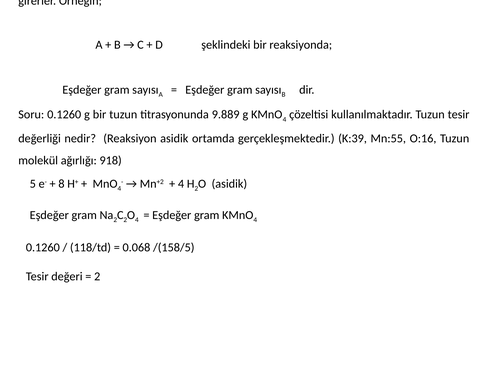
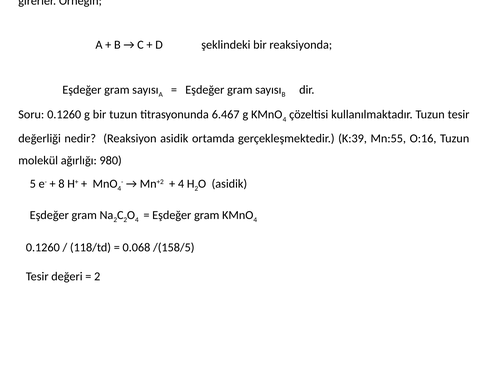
9.889: 9.889 -> 6.467 (226, 115)
918: 918 -> 980 (111, 161)
